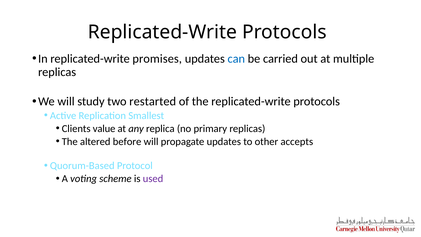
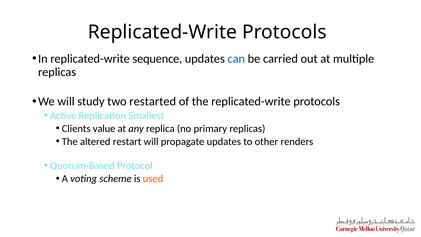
promises: promises -> sequence (157, 59)
before: before -> restart (127, 141)
accepts: accepts -> renders (297, 141)
used colour: purple -> orange (153, 179)
